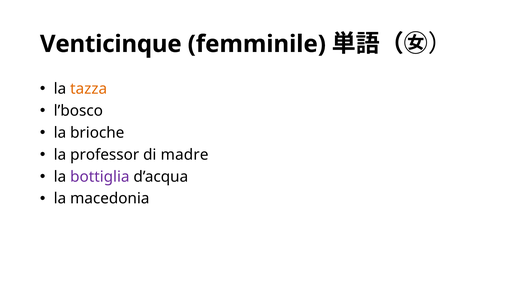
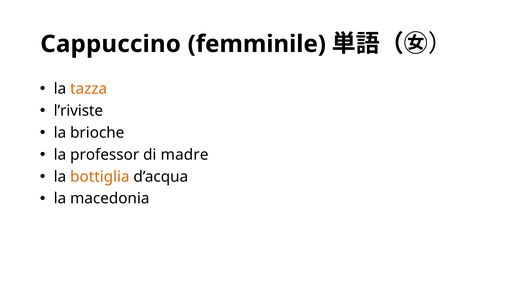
Venticinque: Venticinque -> Cappuccino (111, 44)
l’bosco: l’bosco -> l’riviste (78, 111)
bottiglia colour: purple -> orange (100, 176)
